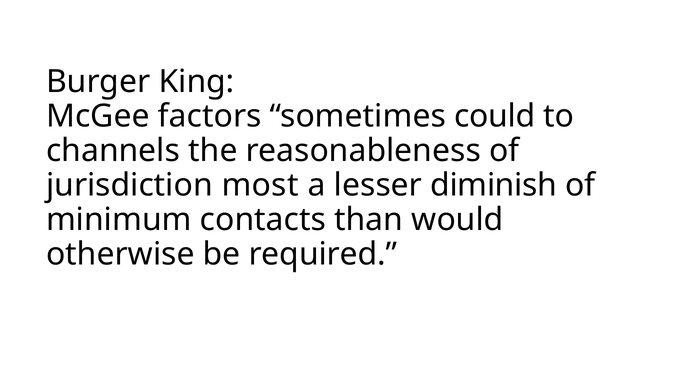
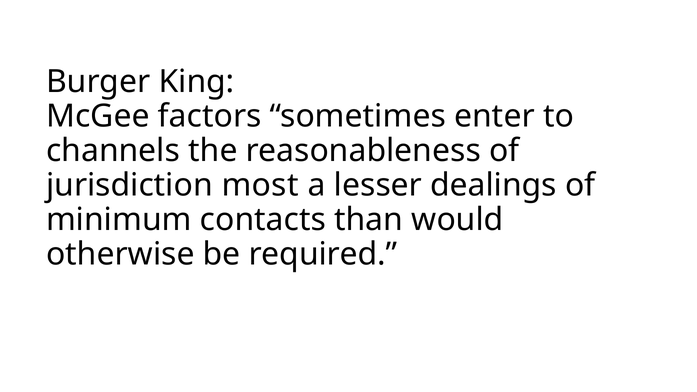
could: could -> enter (494, 116)
diminish: diminish -> dealings (494, 185)
